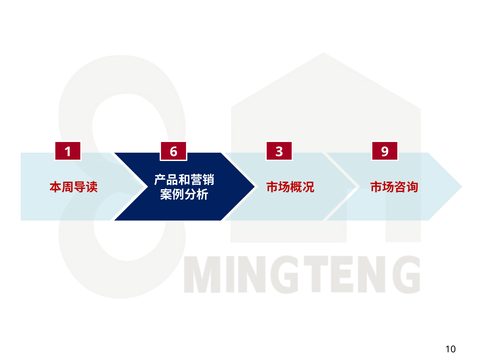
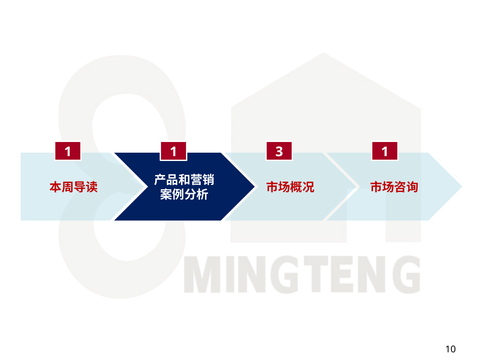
1 6: 6 -> 1 (174, 152)
3 9: 9 -> 1 (385, 152)
